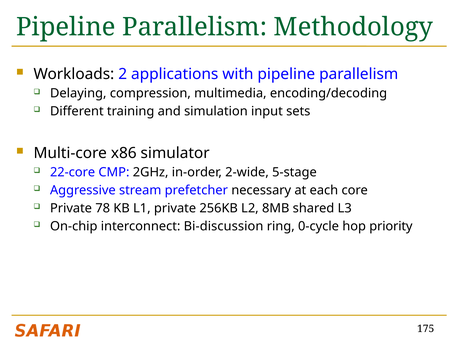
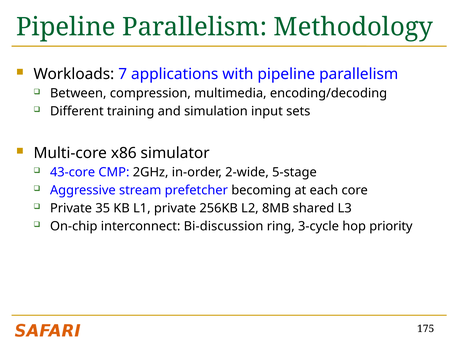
2: 2 -> 7 (123, 74)
Delaying: Delaying -> Between (78, 94)
22-core: 22-core -> 43-core (73, 173)
necessary: necessary -> becoming (261, 191)
78: 78 -> 35 (103, 209)
0-cycle: 0-cycle -> 3-cycle (319, 227)
